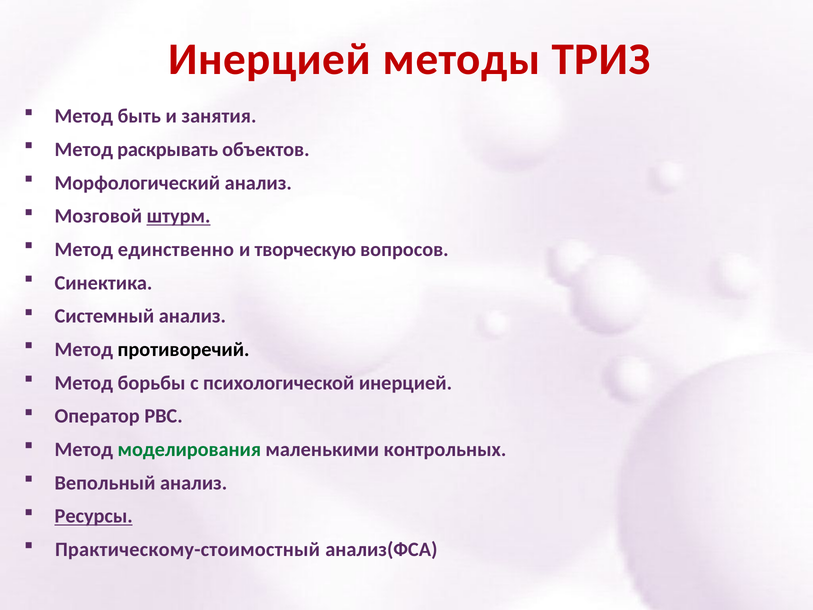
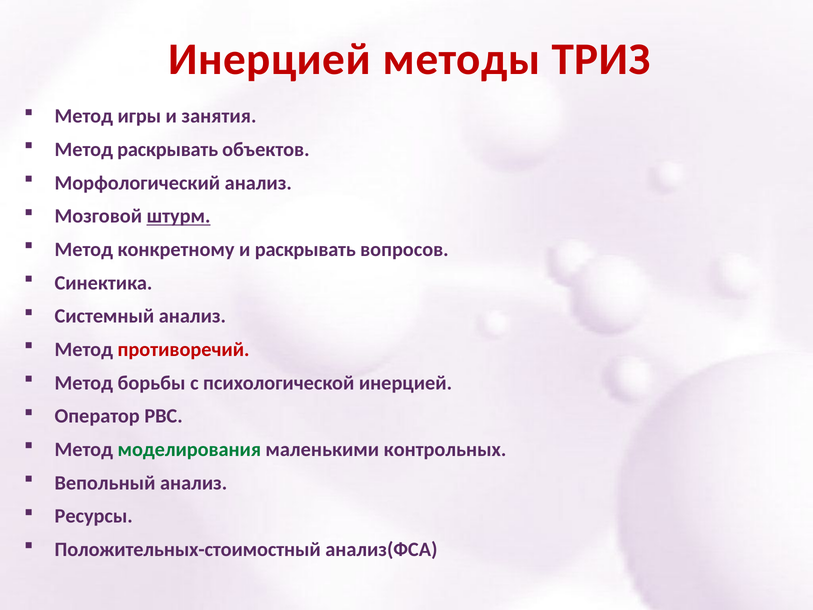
быть: быть -> игры (139, 116)
единственно: единственно -> конкретному (176, 249)
и творческую: творческую -> раскрывать (305, 249)
противоречий colour: black -> red (184, 349)
Ресурсы underline: present -> none (94, 516)
Практическому-стоимостный: Практическому-стоимостный -> Положительных-стоимостный (188, 549)
